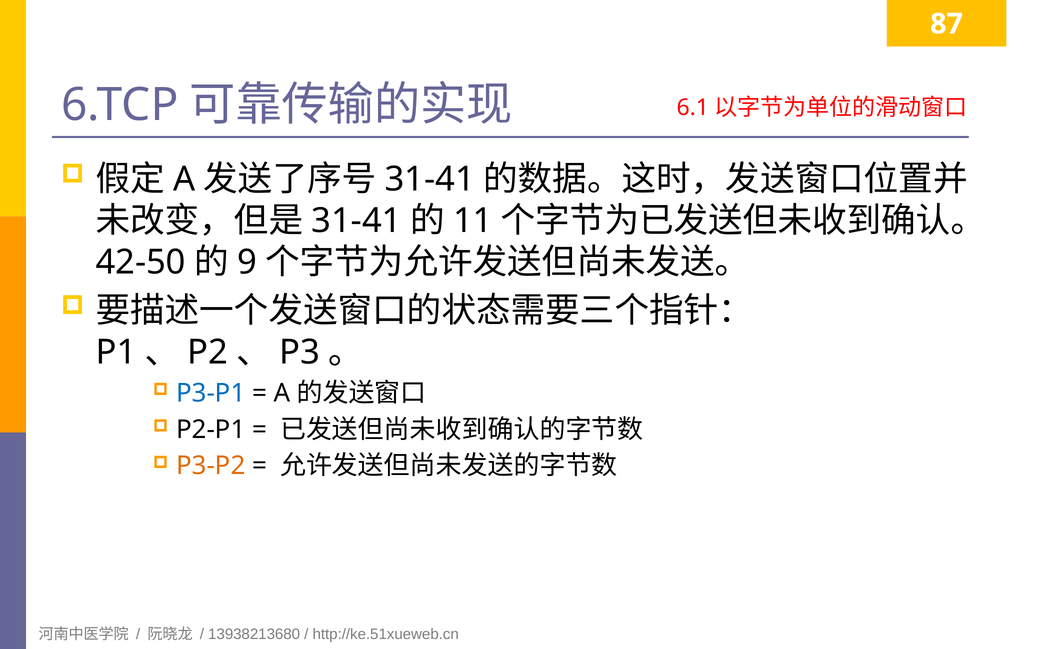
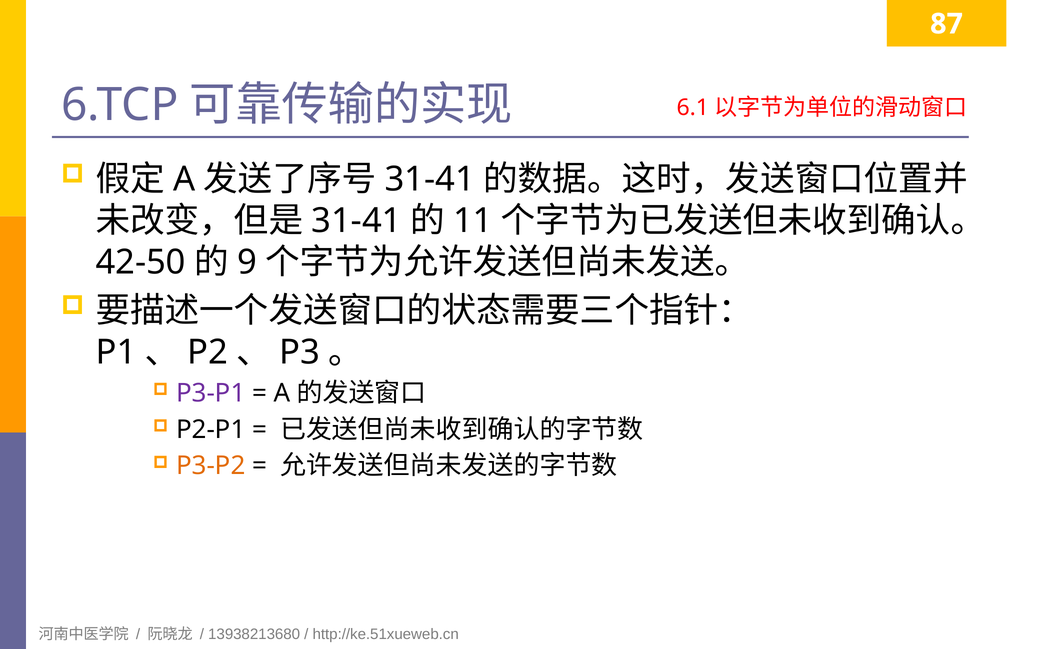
P3-P1 colour: blue -> purple (211, 393)
